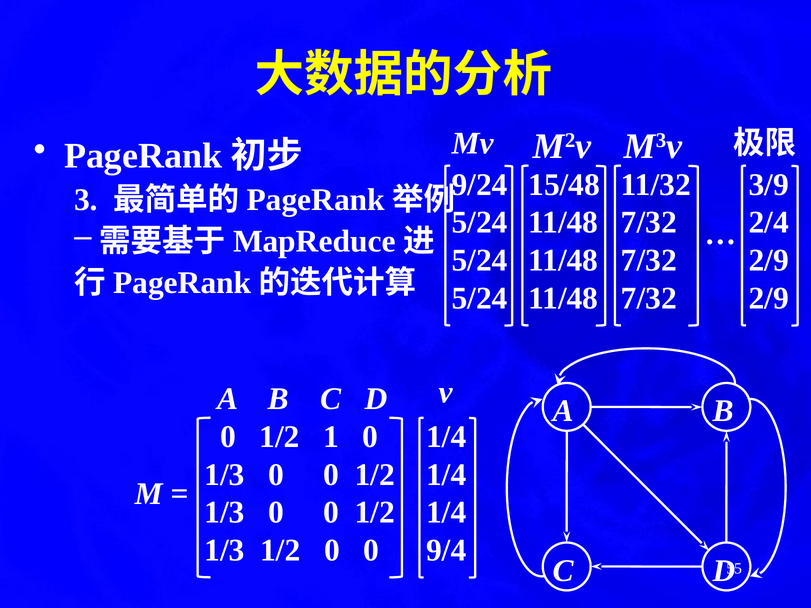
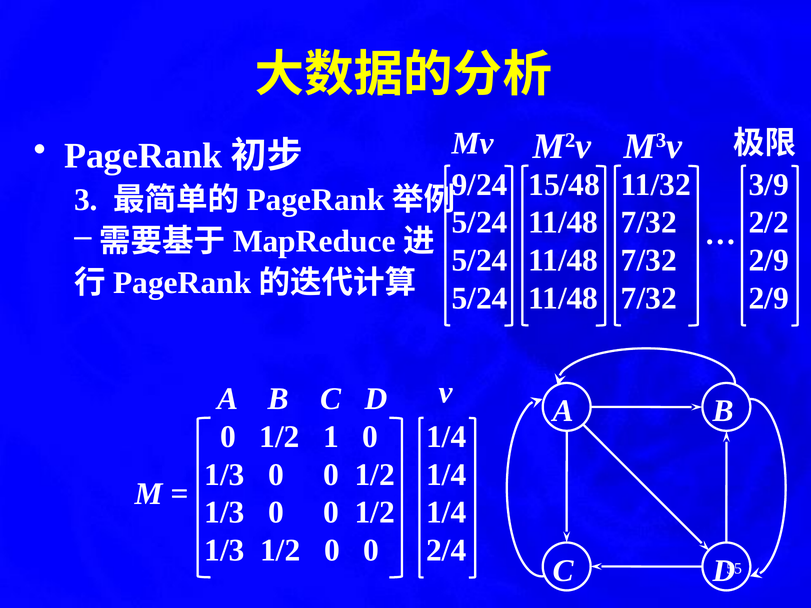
2/4: 2/4 -> 2/2 (769, 223)
9/4: 9/4 -> 2/4 (446, 551)
